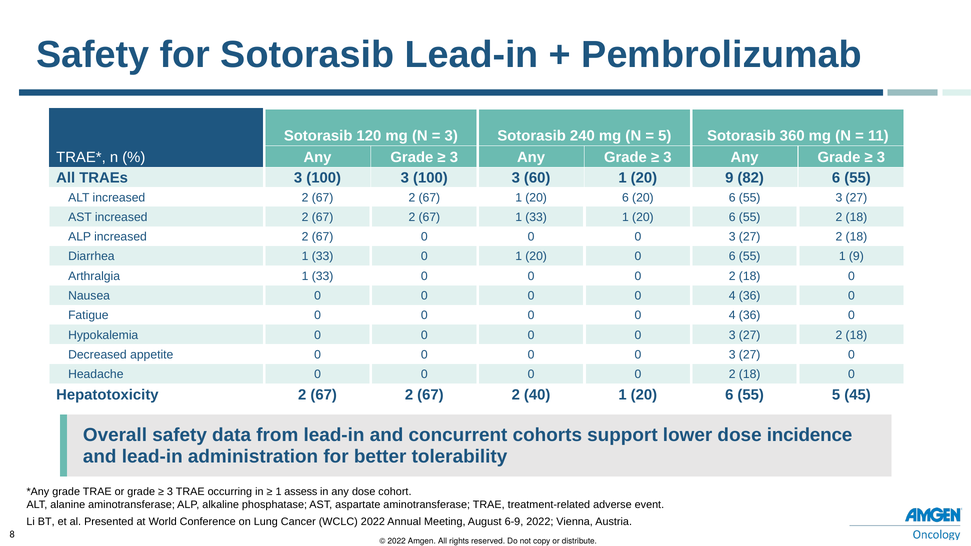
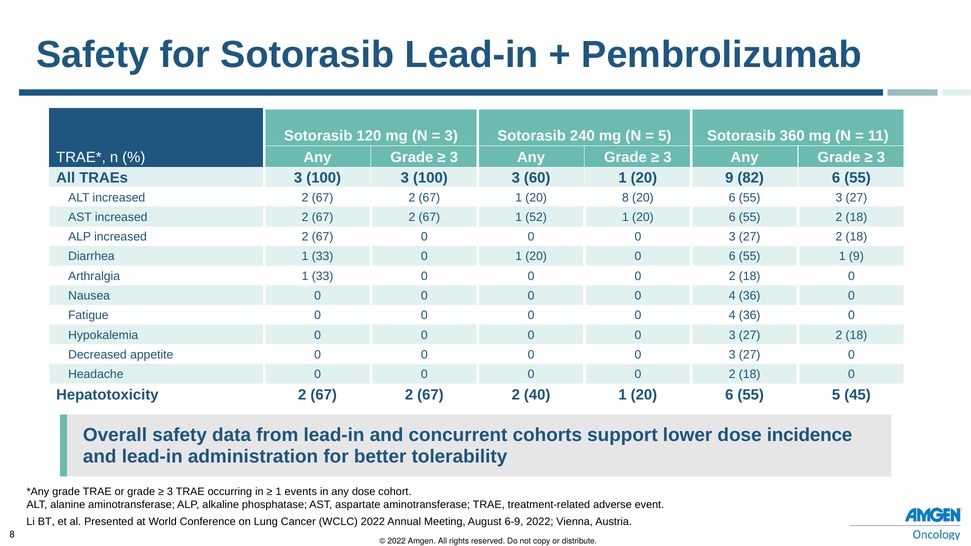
67 1 20 6: 6 -> 8 (625, 198)
67 1 33: 33 -> 52 (536, 217)
assess: assess -> events (301, 492)
